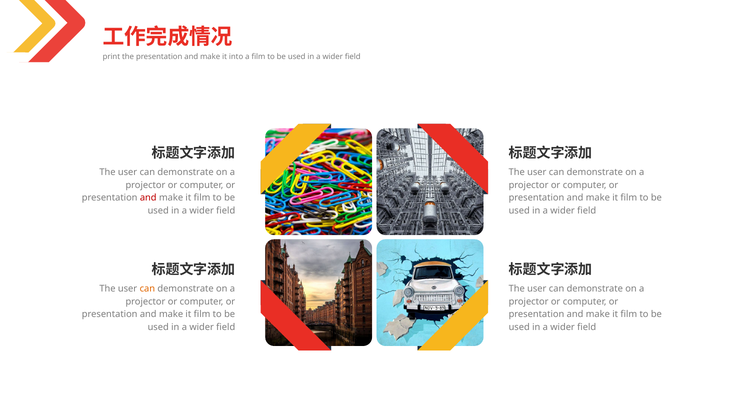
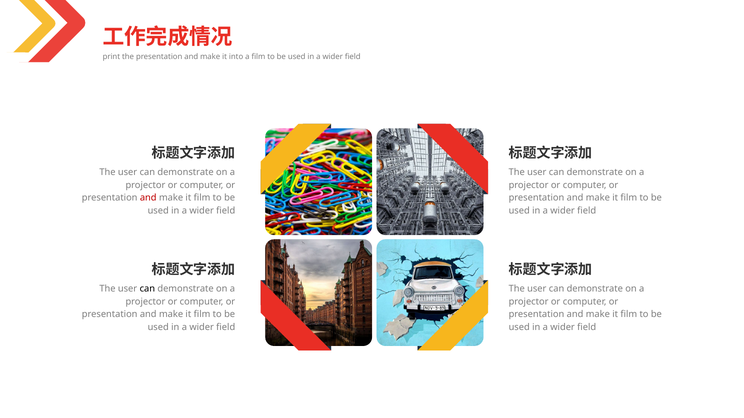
can colour: orange -> black (147, 289)
